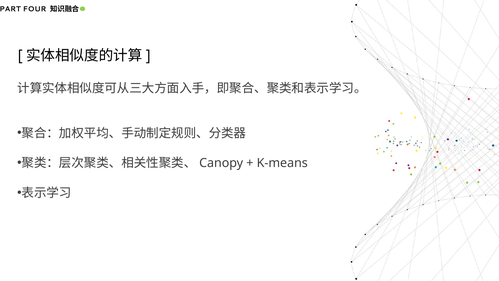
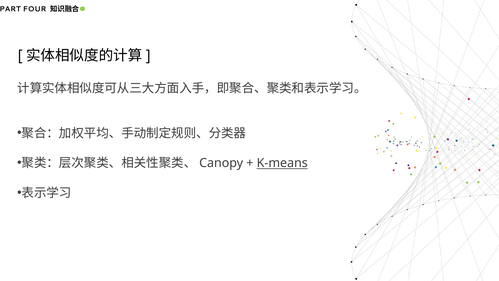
K-means underline: none -> present (282, 163)
